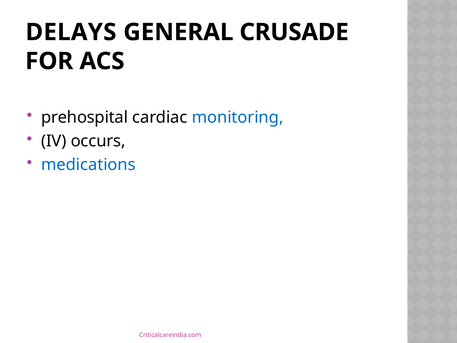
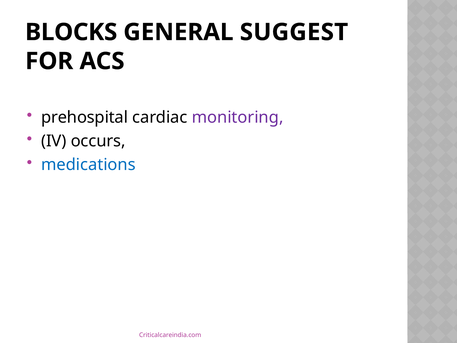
DELAYS: DELAYS -> BLOCKS (71, 32)
CRUSADE: CRUSADE -> SUGGEST (294, 32)
monitoring colour: blue -> purple (238, 117)
